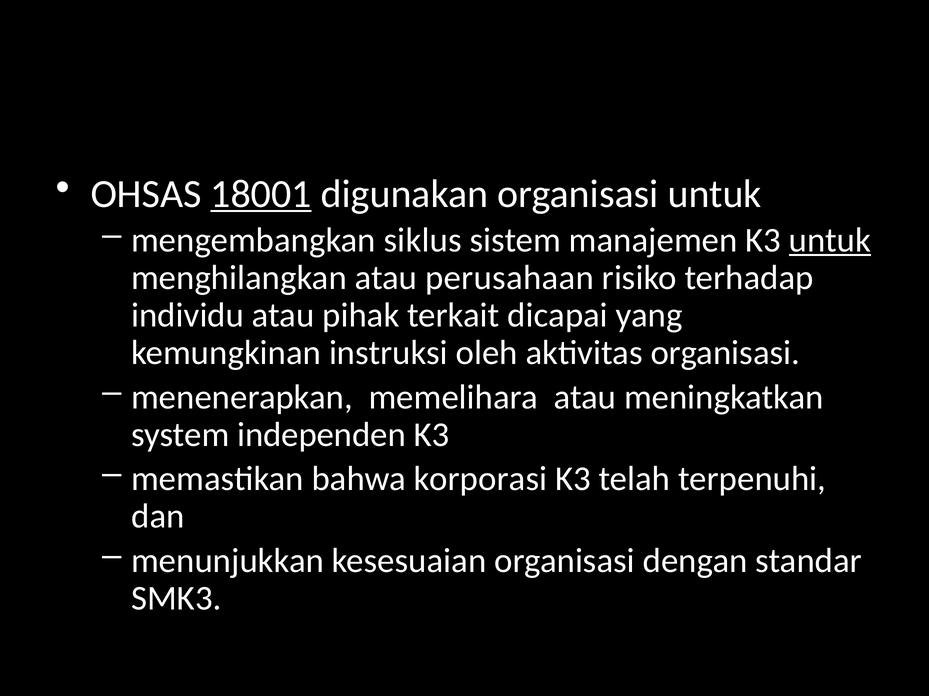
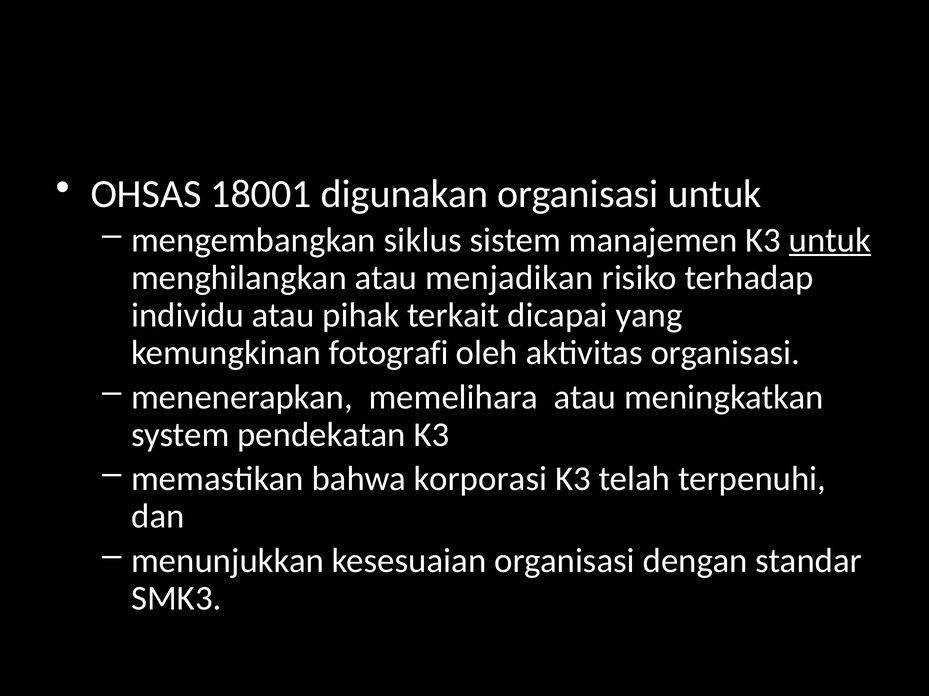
18001 underline: present -> none (261, 194)
perusahaan: perusahaan -> menjadikan (509, 278)
instruksi: instruksi -> fotografi (389, 353)
independen: independen -> pendekatan (321, 435)
